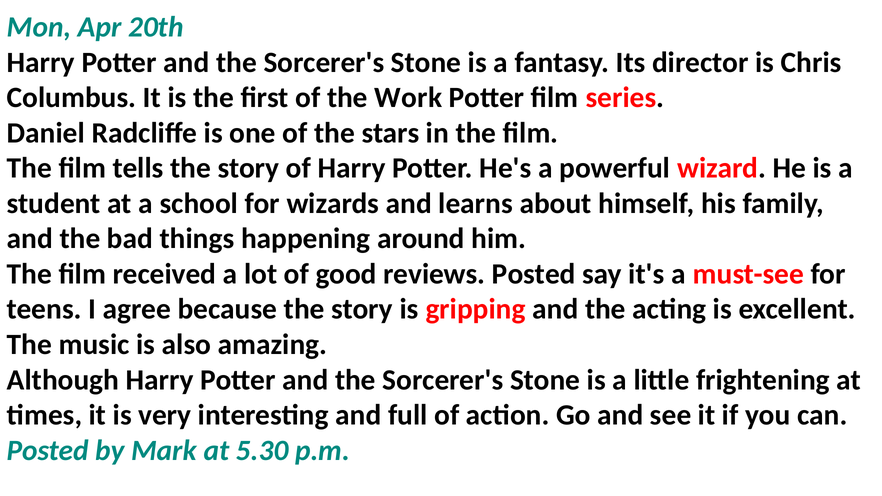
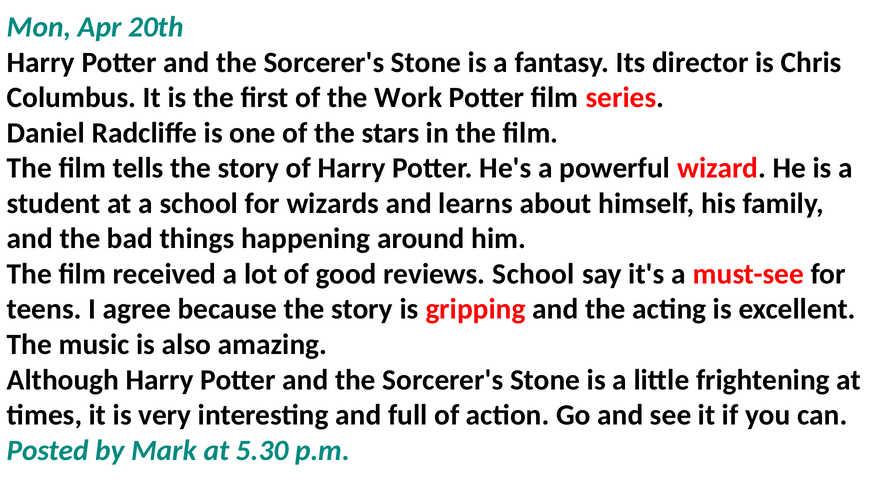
reviews Posted: Posted -> School (534, 274)
